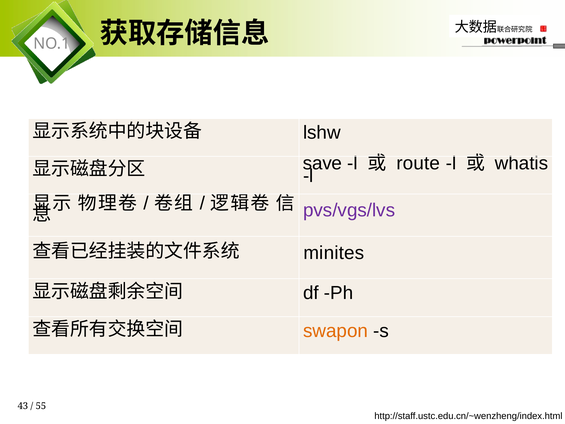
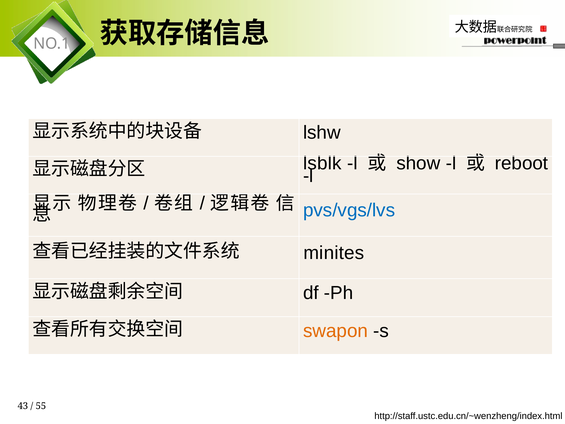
save: save -> lsblk (322, 163)
route: route -> show (418, 163)
whatis: whatis -> reboot (522, 163)
pvs/vgs/lvs colour: purple -> blue (349, 210)
